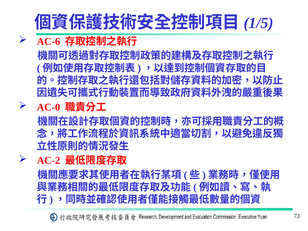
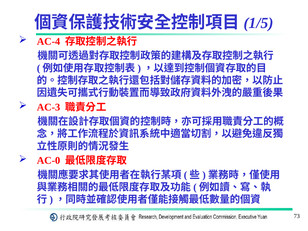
AC-6: AC-6 -> AC-4 (49, 41)
AC-0: AC-0 -> AC-3 (49, 107)
AC-2: AC-2 -> AC-0 (49, 161)
